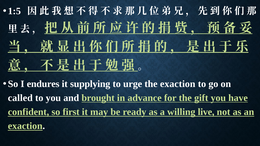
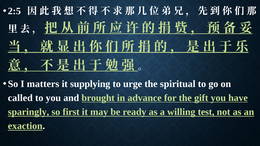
1:5: 1:5 -> 2:5 (14, 11)
endures: endures -> matters (43, 84)
the exaction: exaction -> spiritual (178, 84)
confident: confident -> sparingly (28, 112)
live: live -> test (206, 112)
